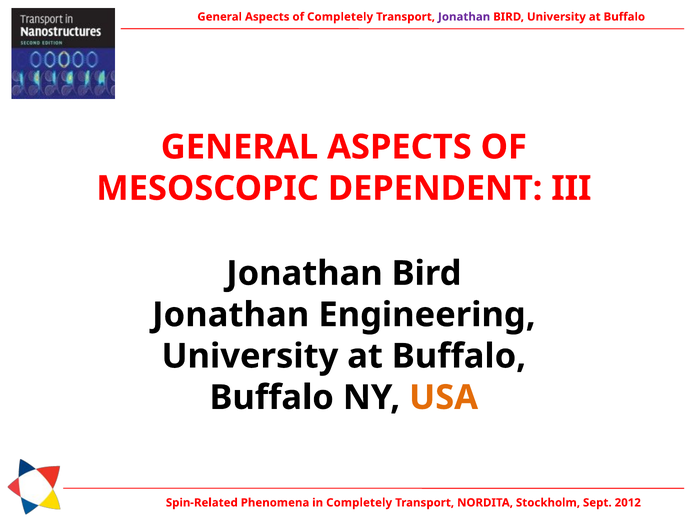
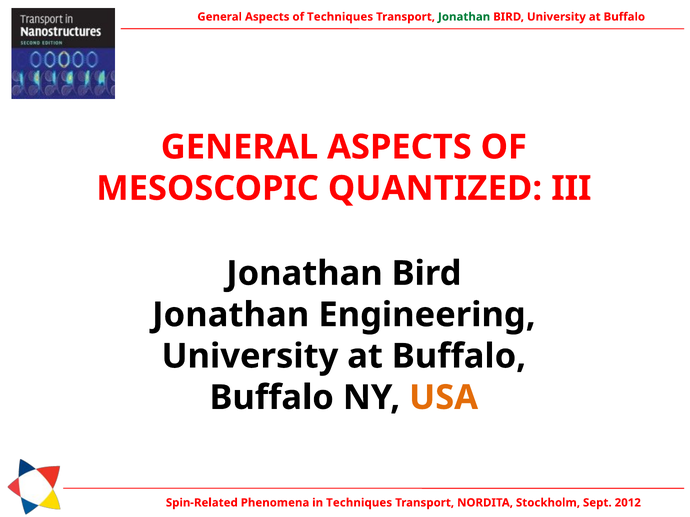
of Completely: Completely -> Techniques (340, 17)
Jonathan colour: purple -> green (464, 17)
DEPENDENT: DEPENDENT -> QUANTIZED (435, 189)
Completely: Completely -> Techniques (359, 503)
